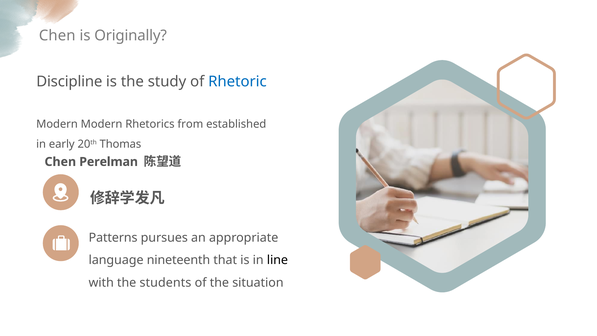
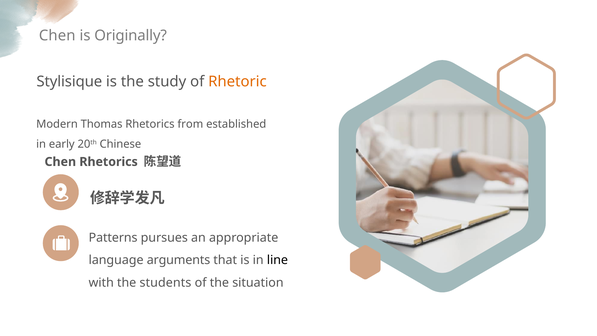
Discipline: Discipline -> Stylisique (69, 81)
Rhetoric colour: blue -> orange (237, 81)
Modern Modern: Modern -> Thomas (102, 124)
Thomas: Thomas -> Chinese (120, 144)
Chen Perelman: Perelman -> Rhetorics (109, 162)
nineteenth: nineteenth -> arguments (178, 260)
